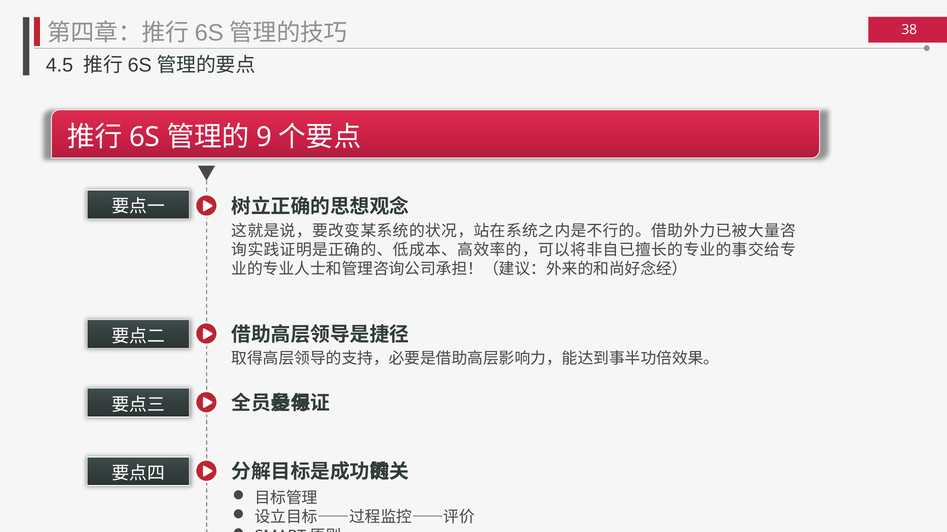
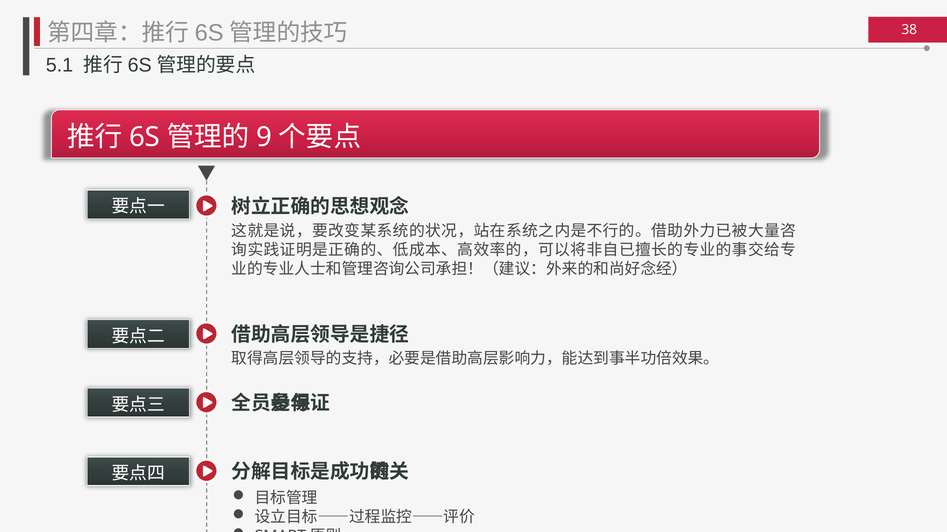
4.5: 4.5 -> 5.1 (59, 65)
